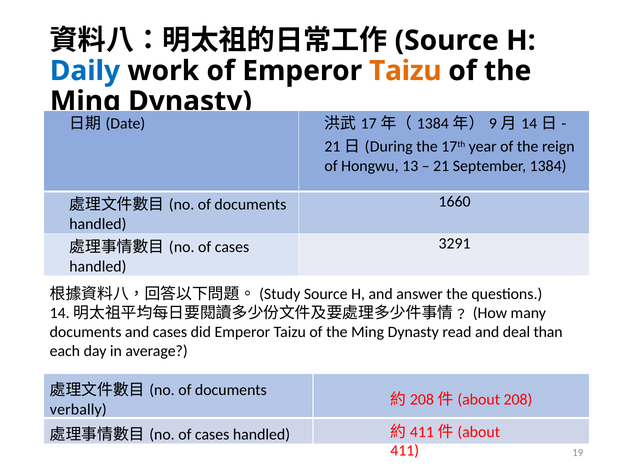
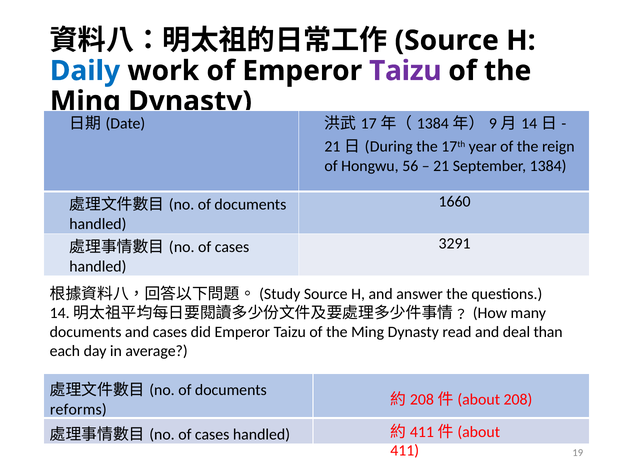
Taizu colour: orange -> purple (405, 71)
13: 13 -> 56 (410, 166)
verbally: verbally -> reforms (78, 410)
